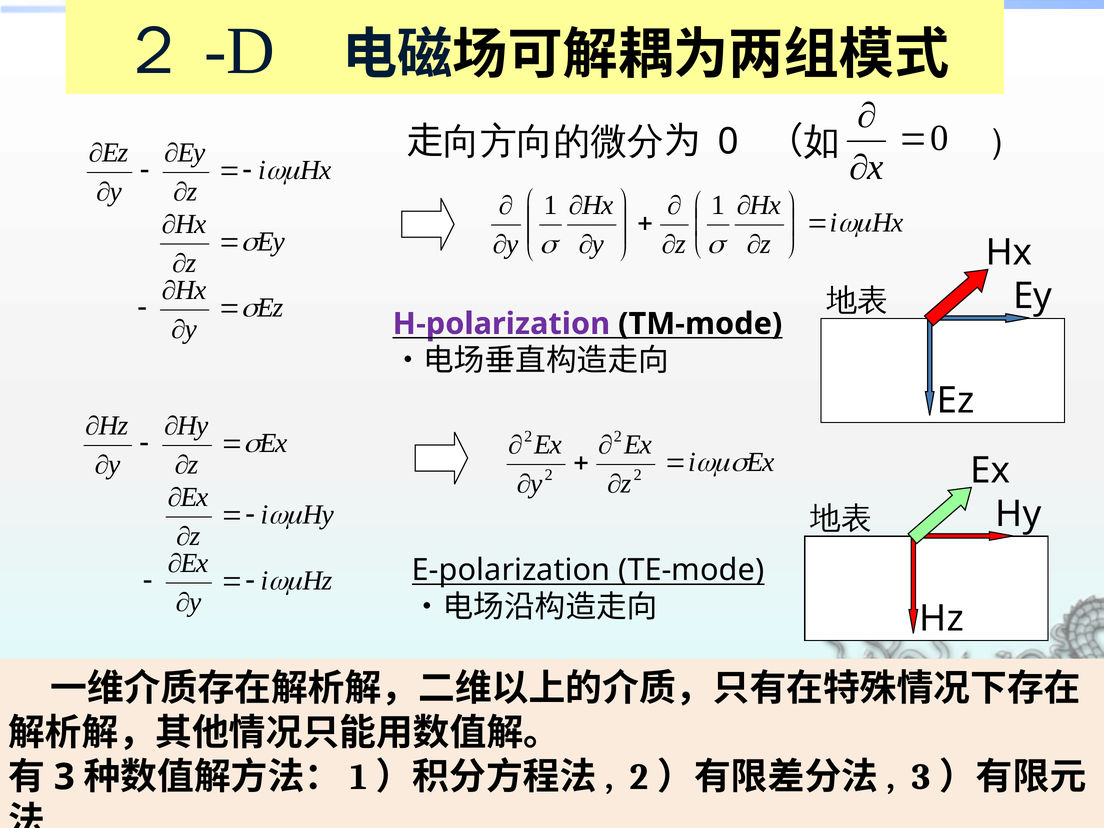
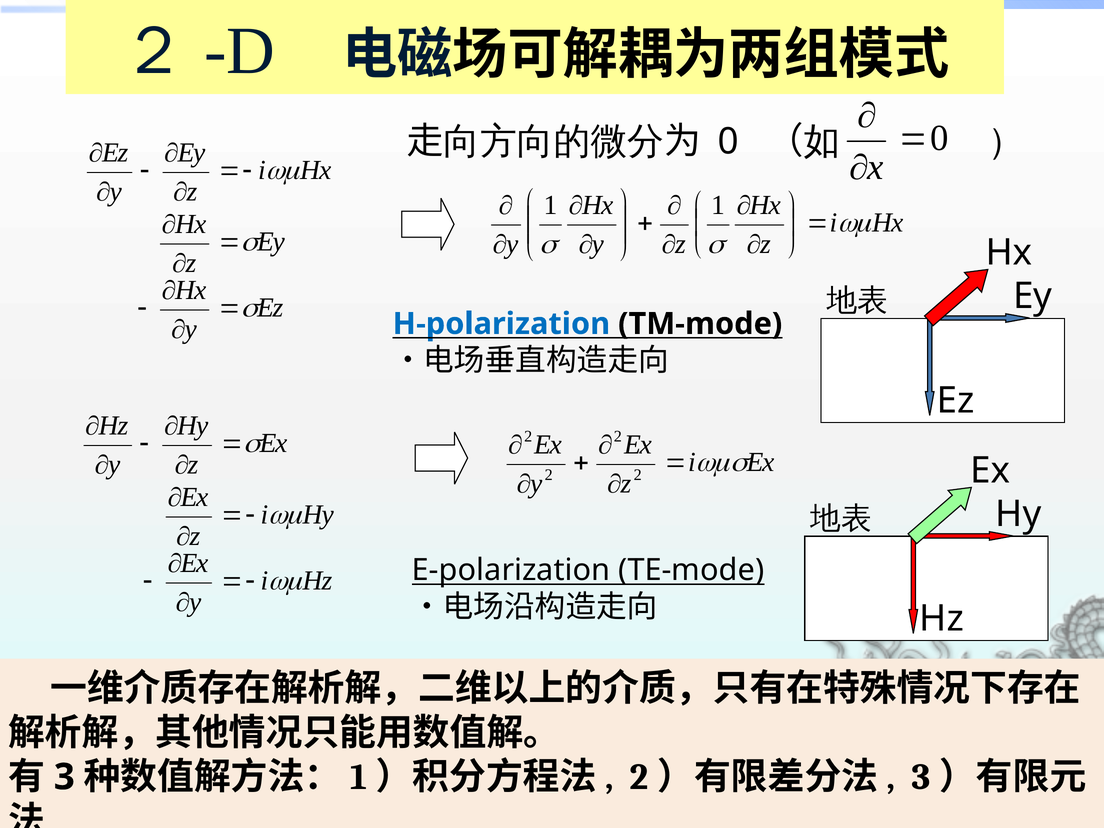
H-polarization colour: purple -> blue (501, 324)
